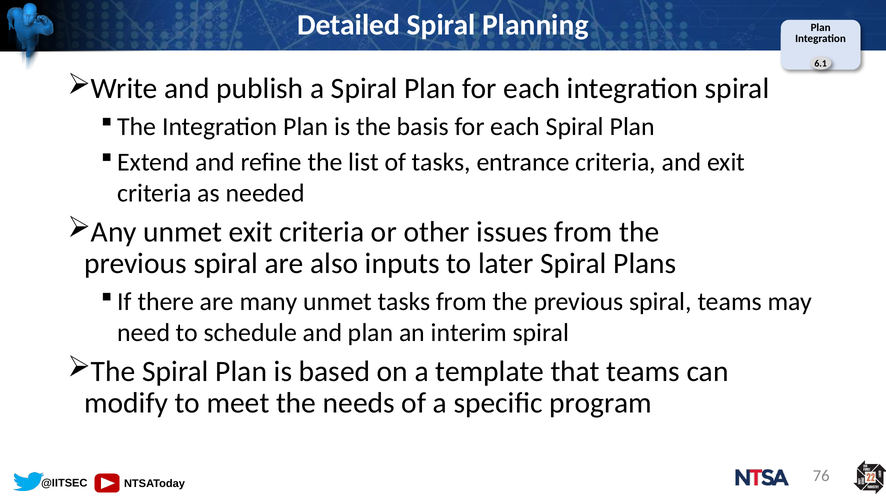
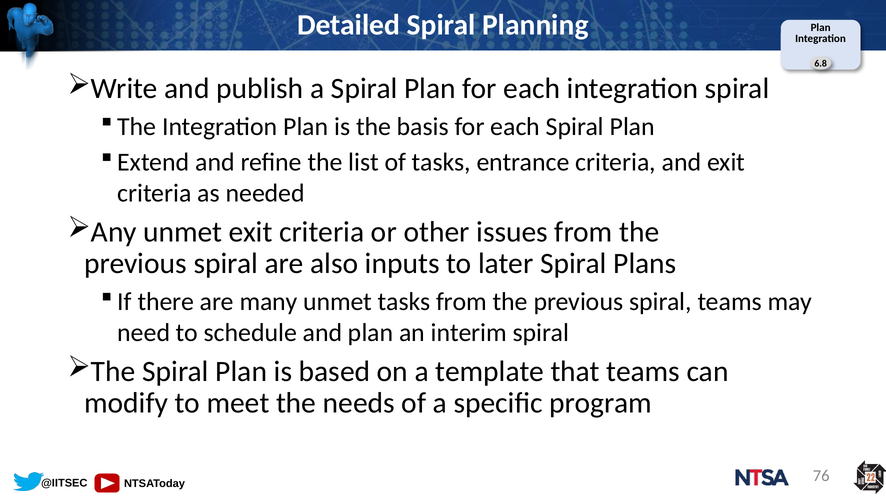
6.1: 6.1 -> 6.8 (821, 64)
